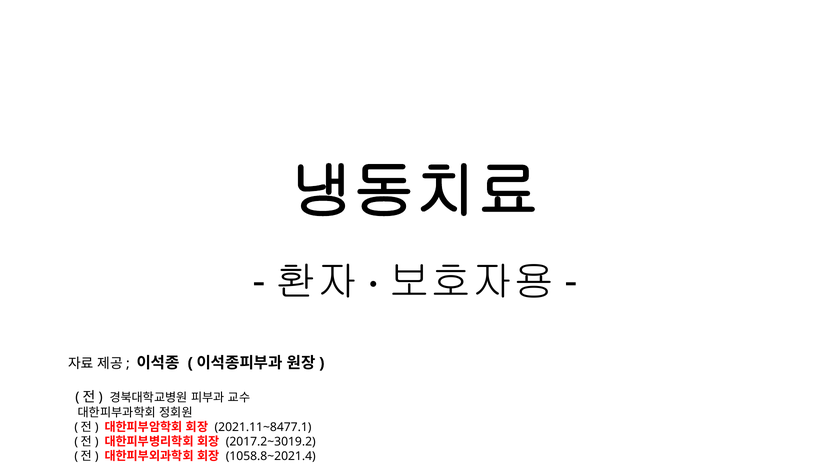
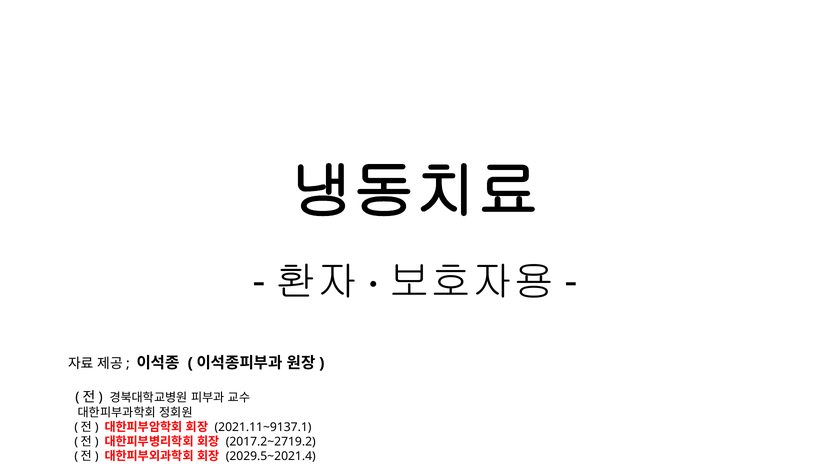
2021.11~8477.1: 2021.11~8477.1 -> 2021.11~9137.1 (263, 427)
2017.2~3019.2: 2017.2~3019.2 -> 2017.2~2719.2 (271, 442)
1058.8~2021.4: 1058.8~2021.4 -> 2029.5~2021.4 (271, 456)
